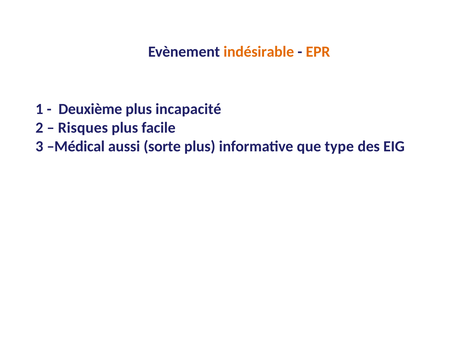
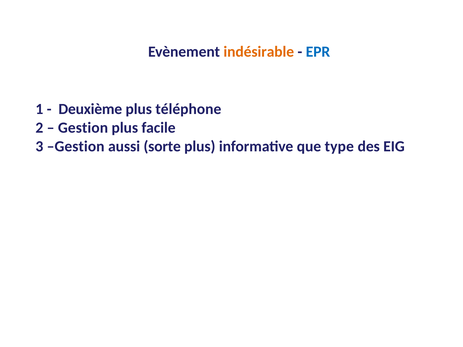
EPR colour: orange -> blue (318, 52)
incapacité: incapacité -> téléphone (188, 109)
Risques: Risques -> Gestion (83, 128)
3 Médical: Médical -> Gestion (76, 146)
